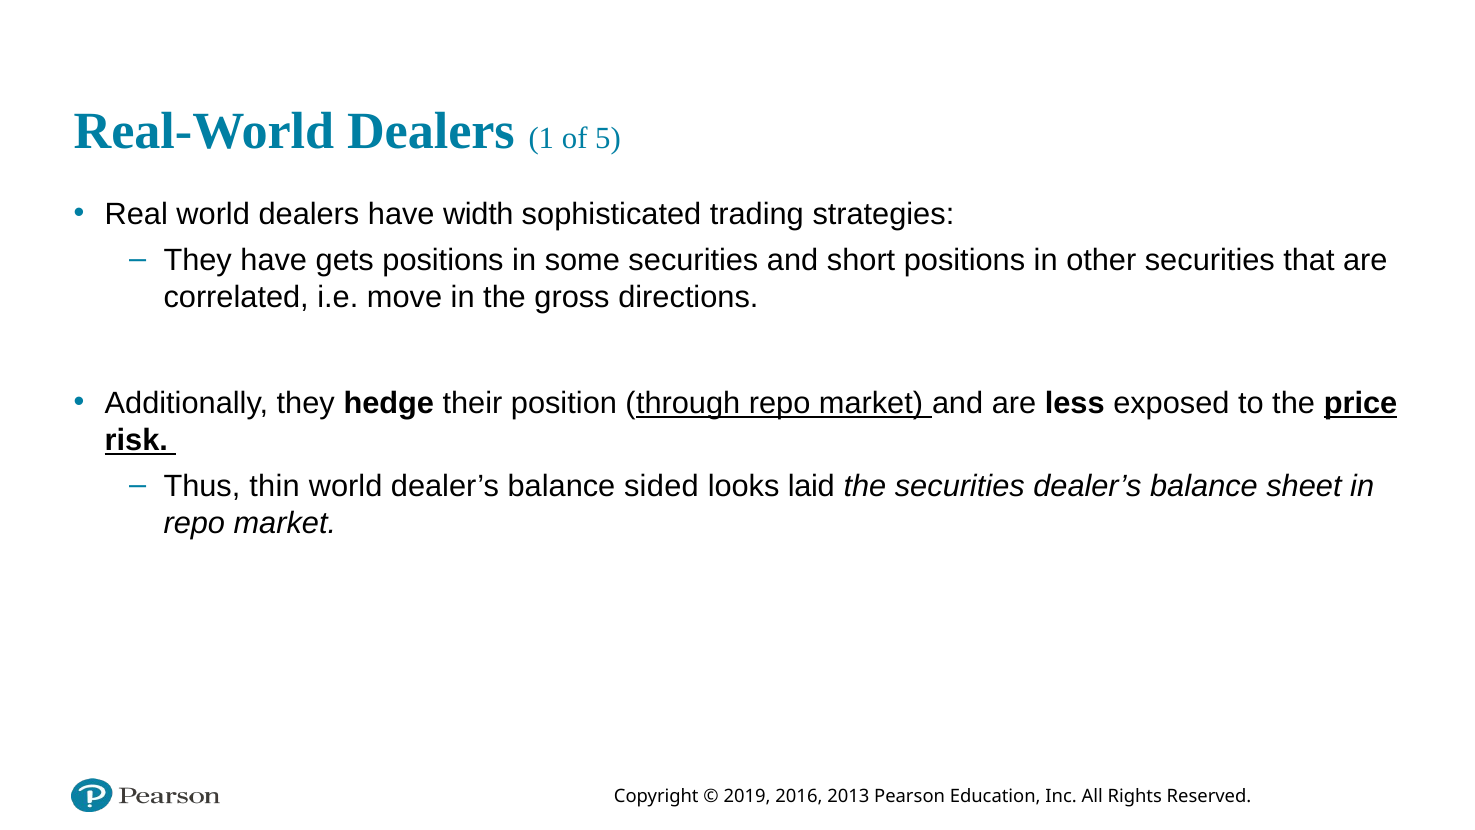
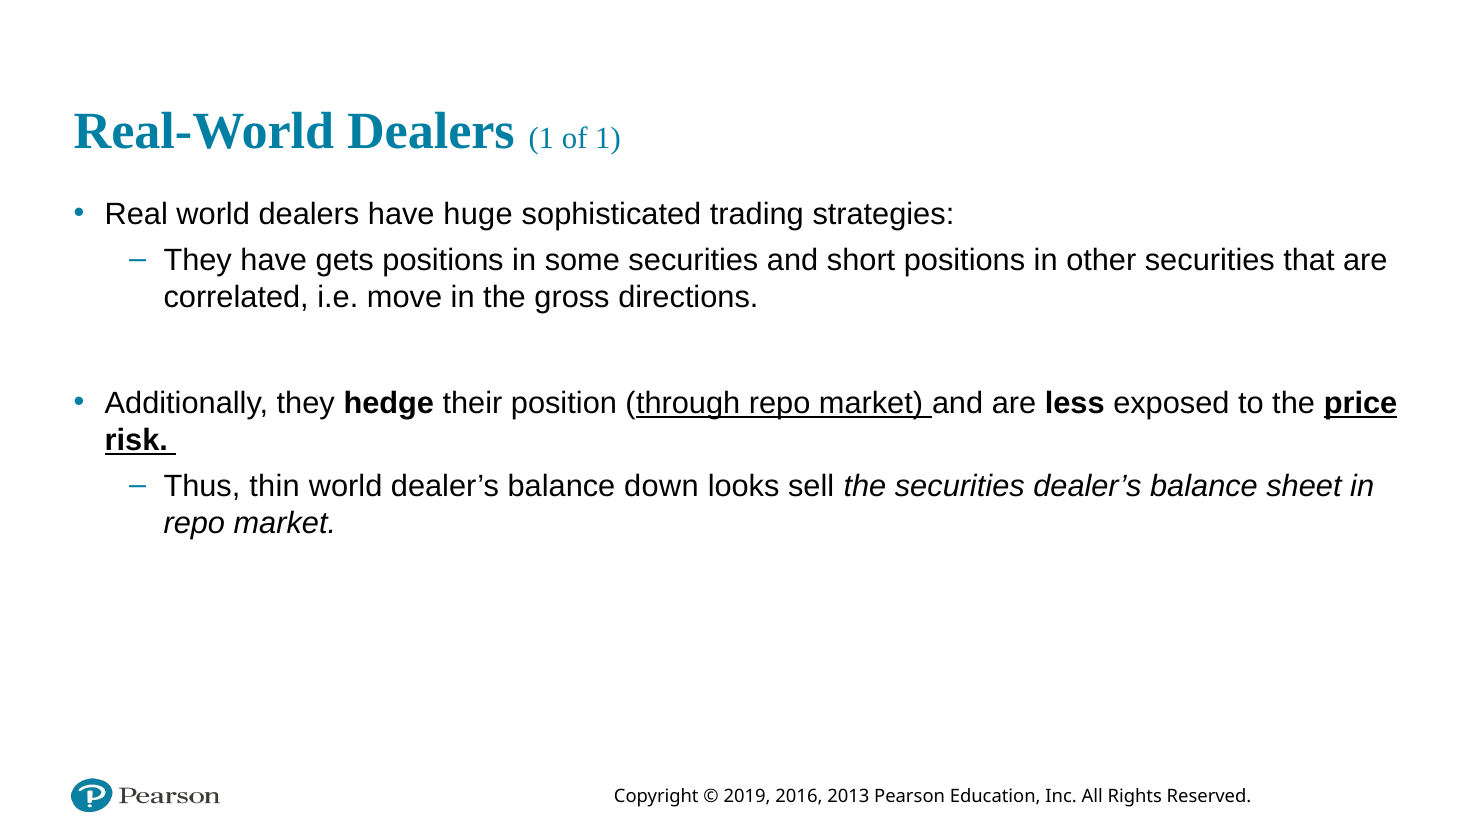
of 5: 5 -> 1 (608, 138)
width: width -> huge (478, 214)
sided: sided -> down (661, 486)
laid: laid -> sell (811, 486)
